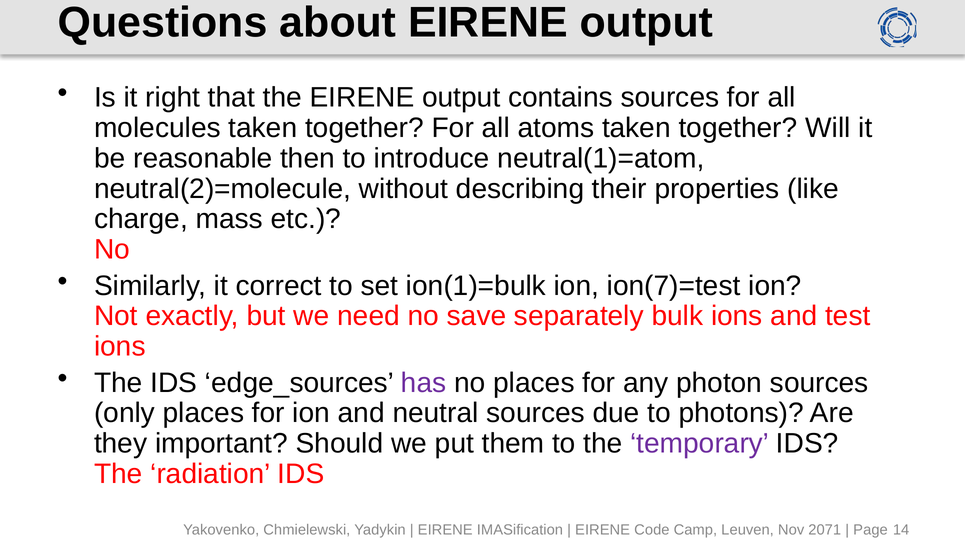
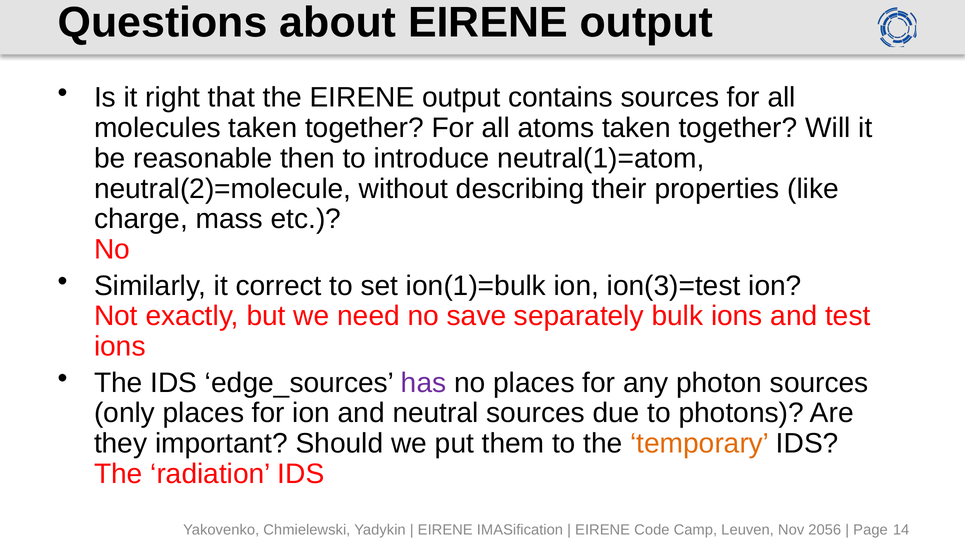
ion(7)=test: ion(7)=test -> ion(3)=test (674, 286)
temporary colour: purple -> orange (700, 443)
2071: 2071 -> 2056 (825, 530)
